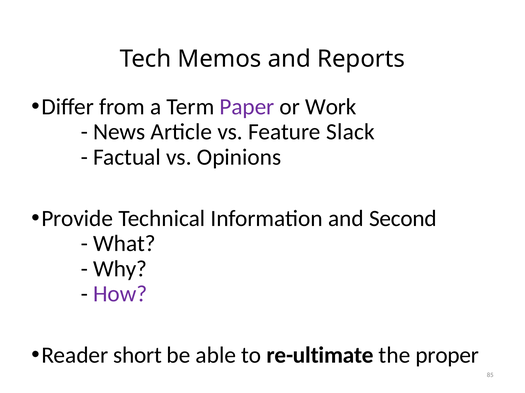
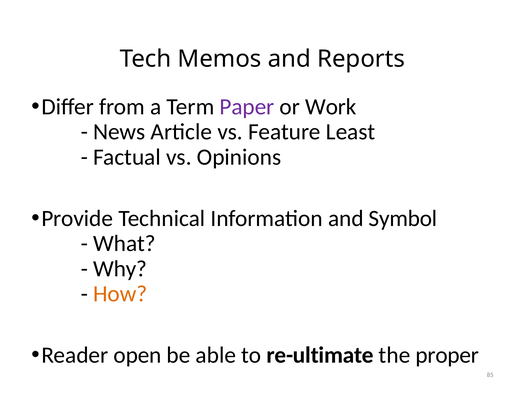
Slack: Slack -> Least (351, 132)
Second: Second -> Symbol (403, 219)
How colour: purple -> orange (120, 294)
short: short -> open (137, 356)
